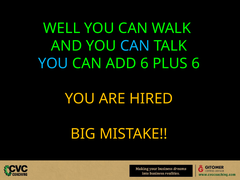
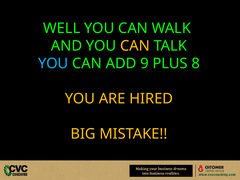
CAN colour: light blue -> yellow (135, 46)
ADD 6: 6 -> 9 (144, 63)
PLUS 6: 6 -> 8 (196, 63)
